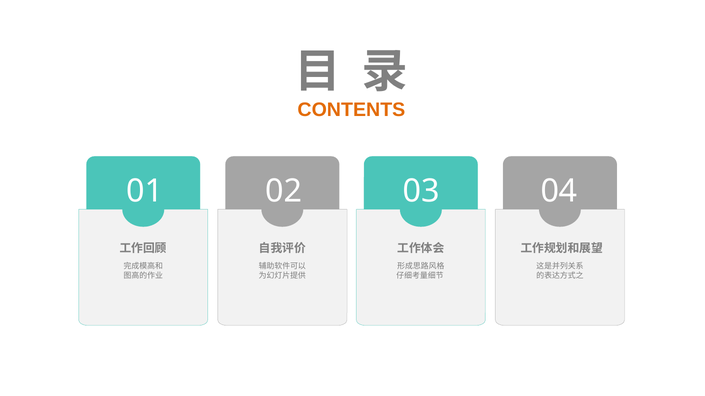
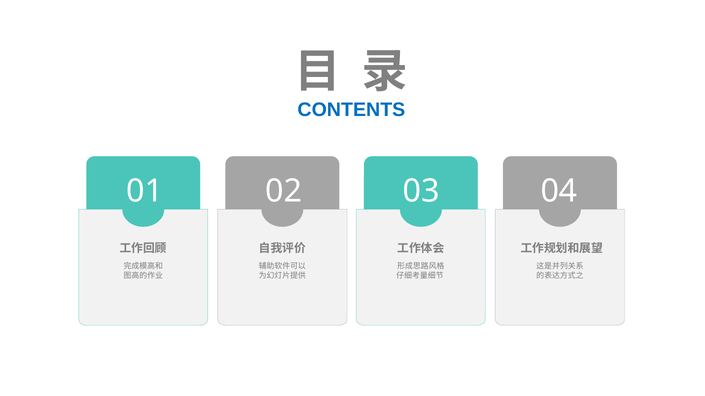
CONTENTS colour: orange -> blue (351, 110)
